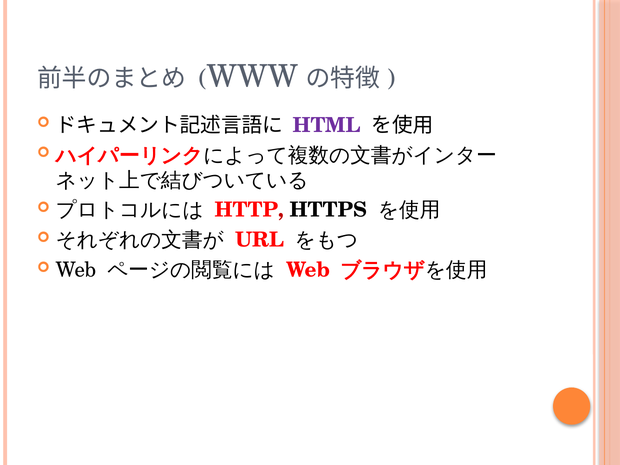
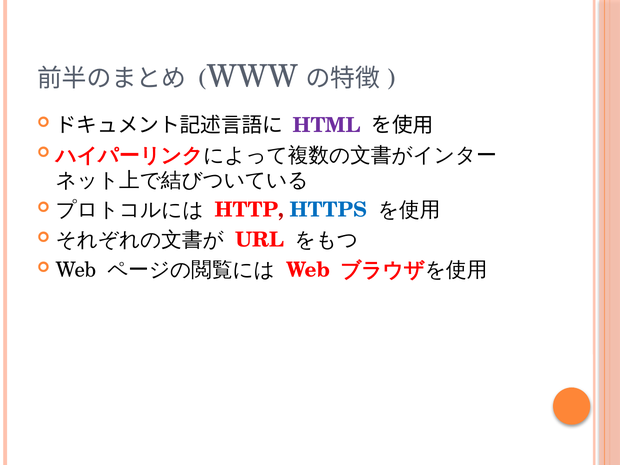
HTTPS colour: black -> blue (329, 210)
